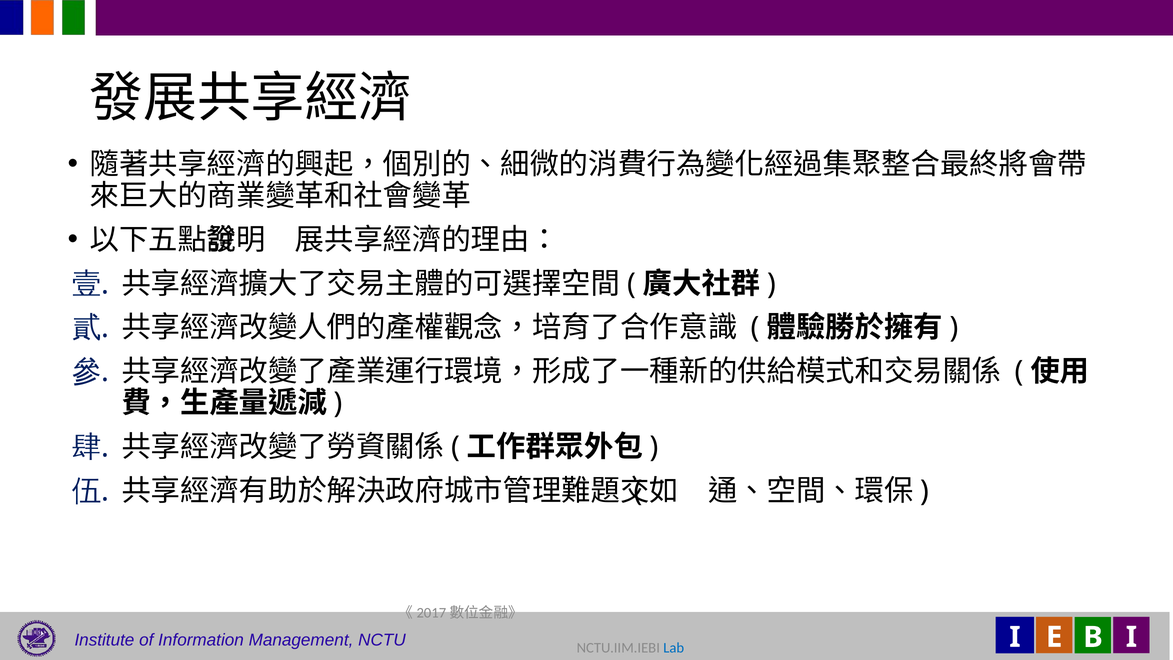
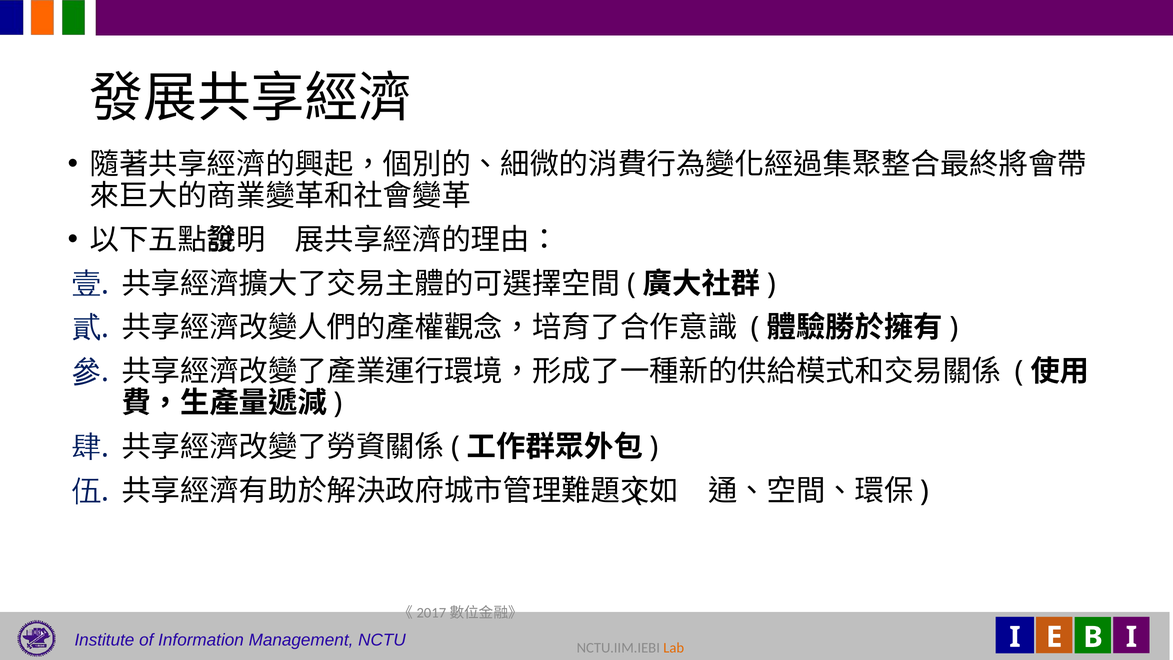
Lab colour: blue -> orange (674, 648)
